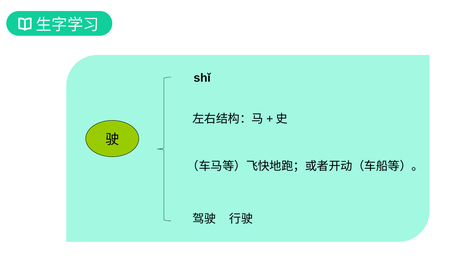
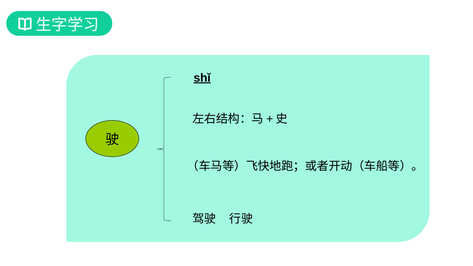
shǐ underline: none -> present (202, 78)
